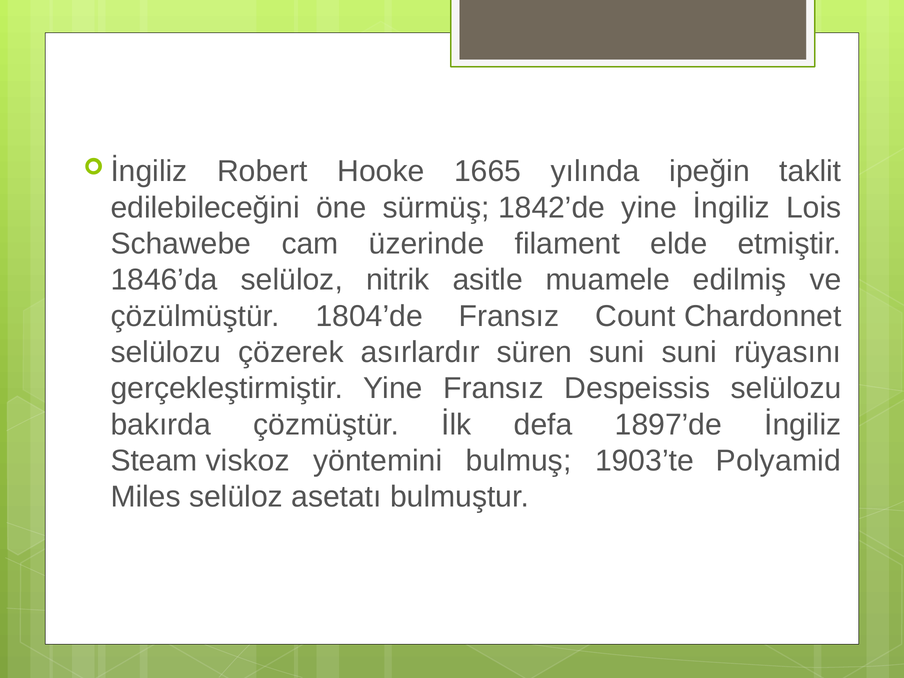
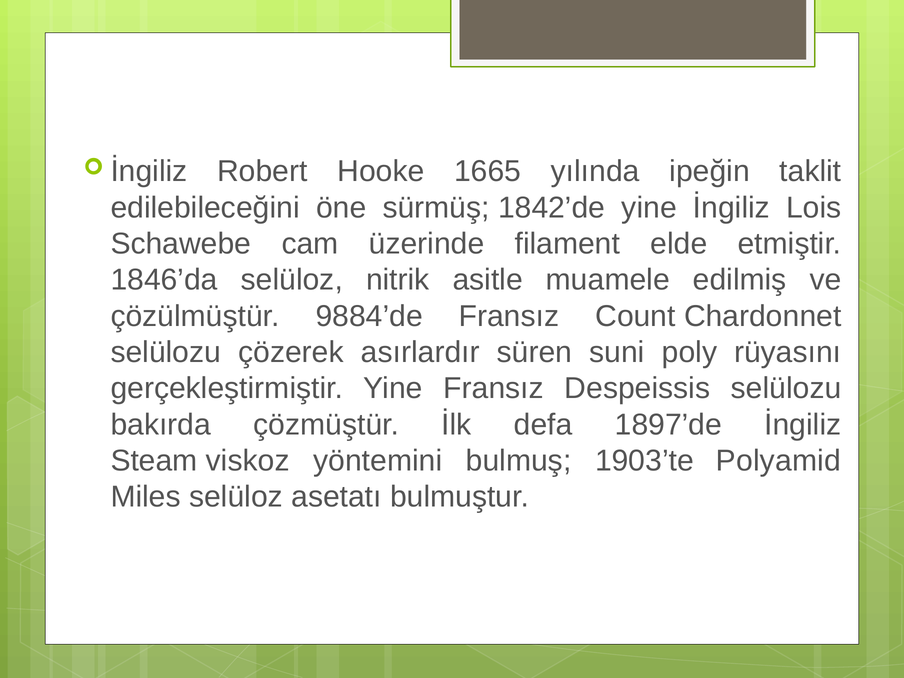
1804’de: 1804’de -> 9884’de (369, 316)
suni suni: suni -> poly (689, 352)
